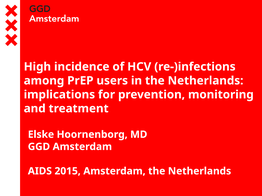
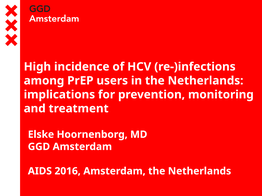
2015: 2015 -> 2016 (68, 172)
